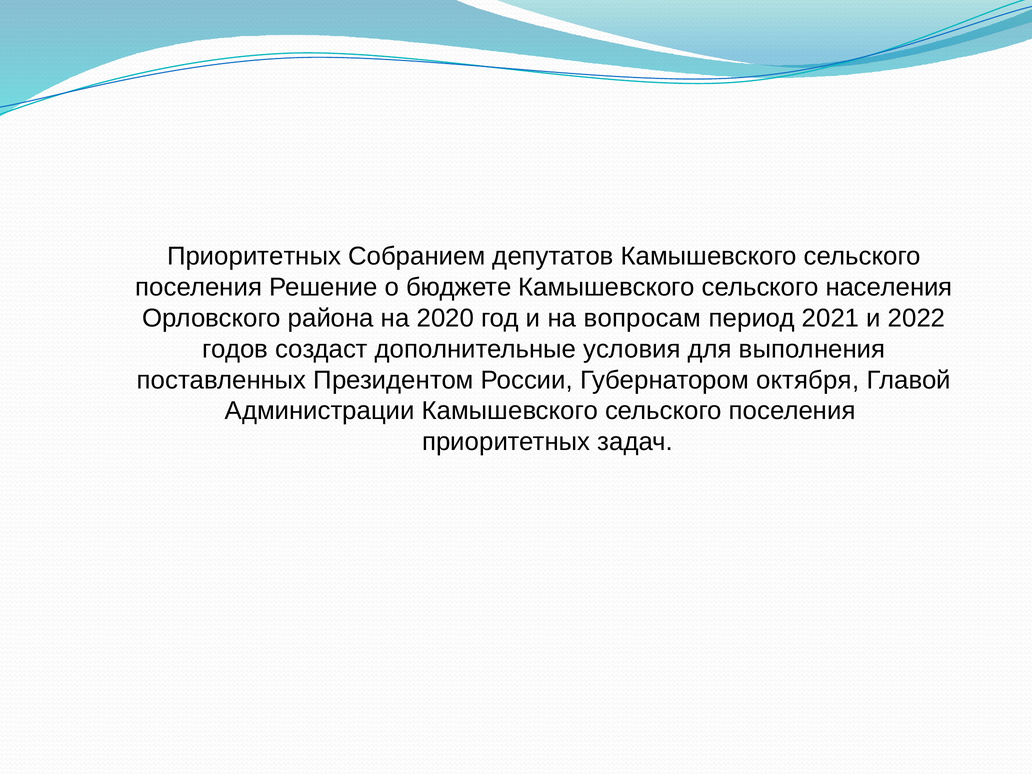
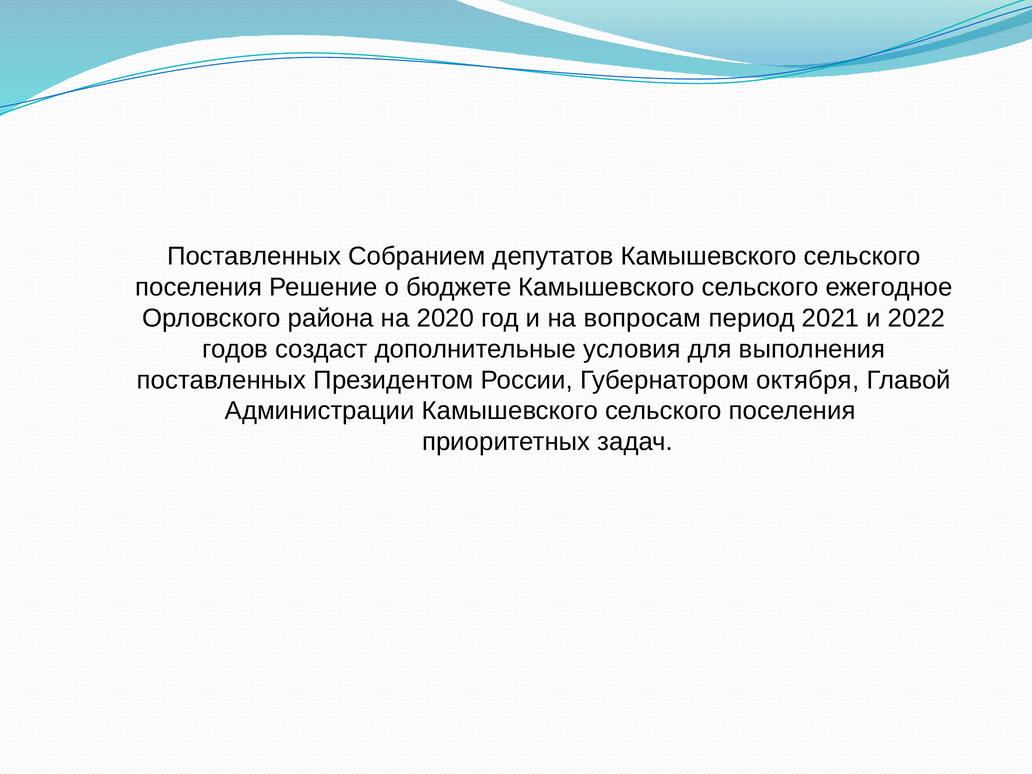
Приоритетных: Приоритетных -> Поставленных (254, 256)
населения: населения -> ежегодное (889, 287)
